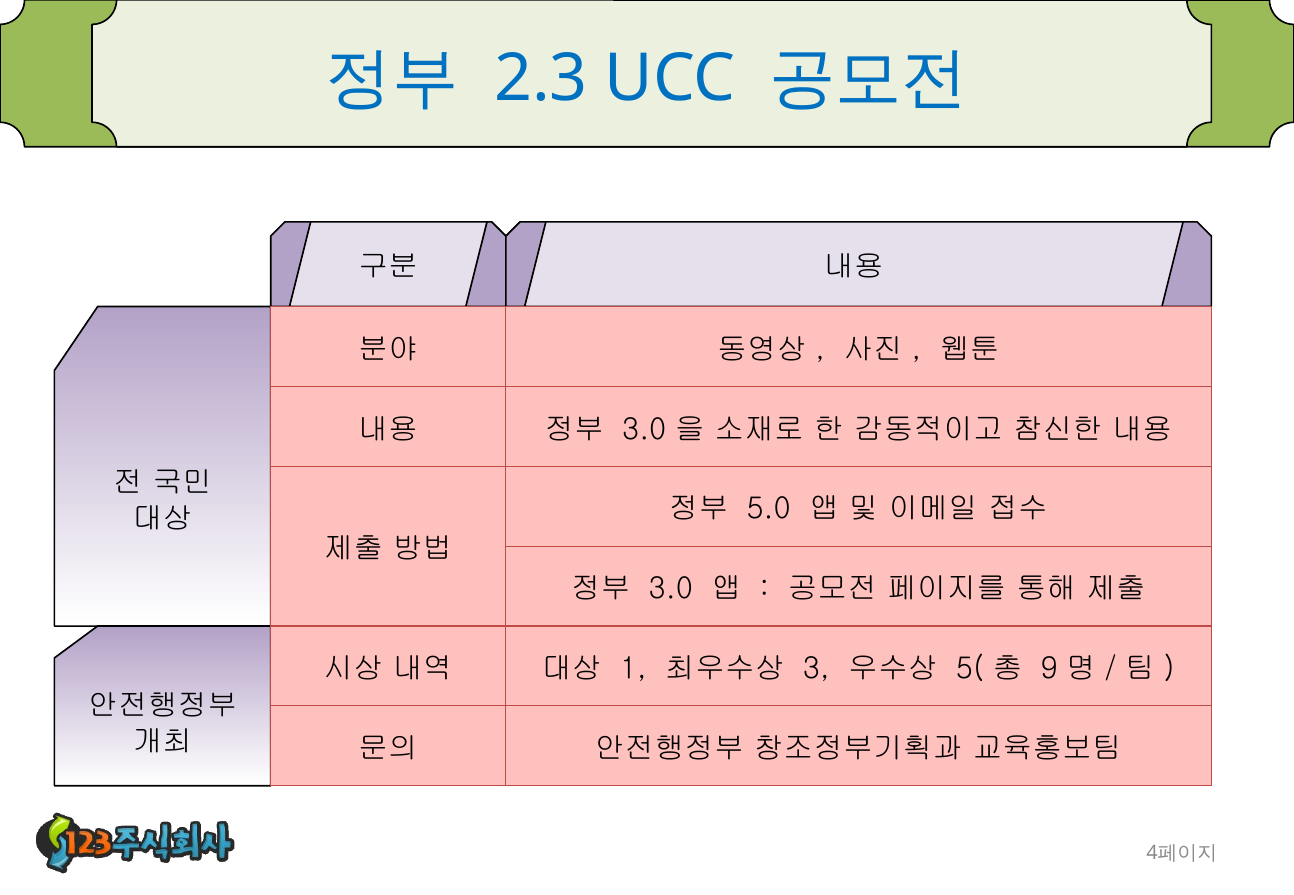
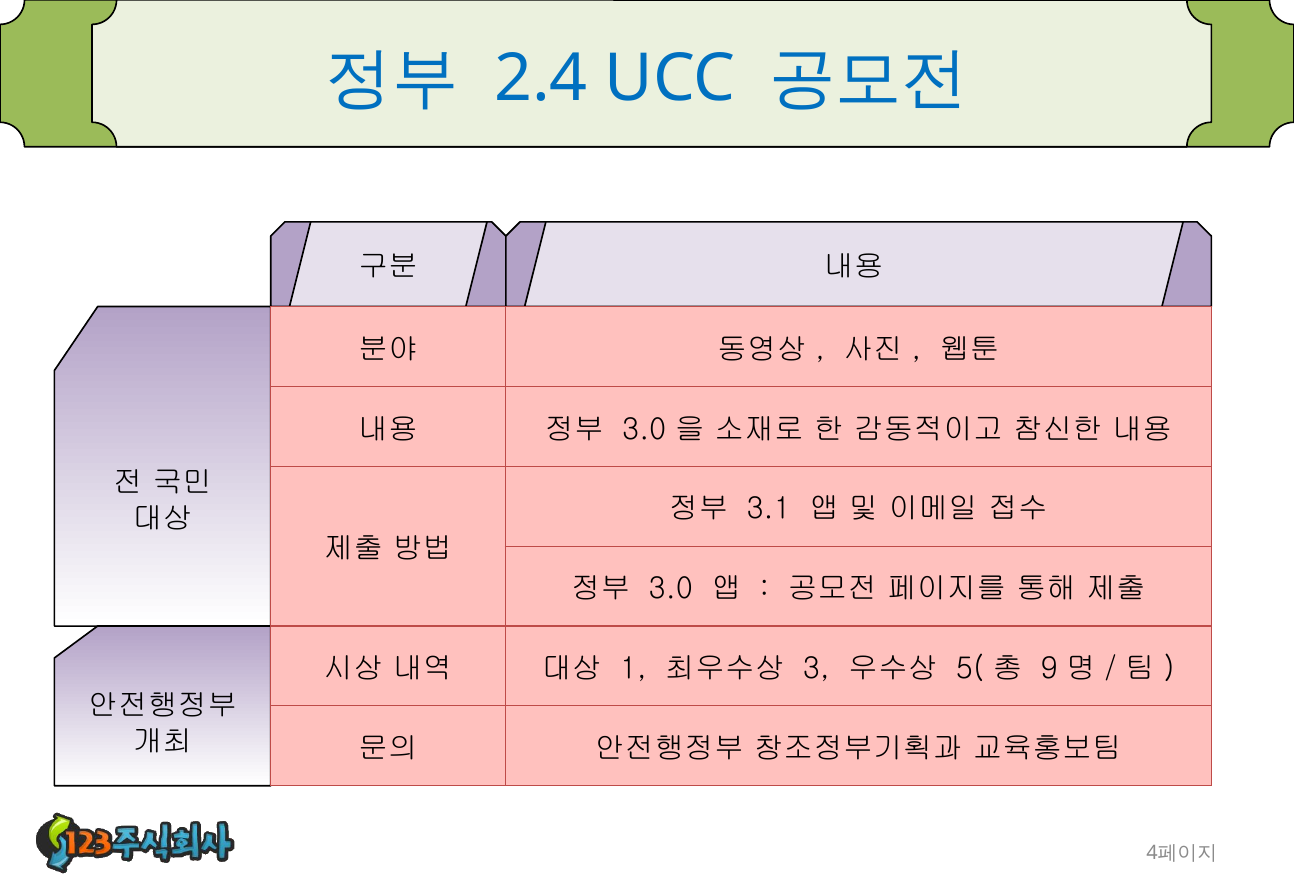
2.3: 2.3 -> 2.4 (541, 78)
5.0: 5.0 -> 3.1 (769, 510)
